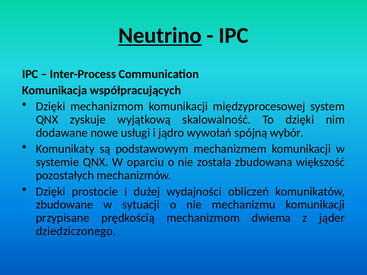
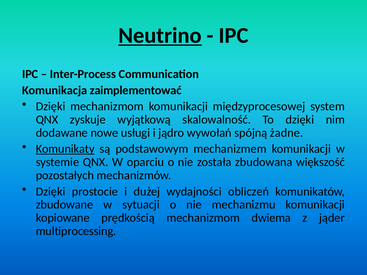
współpracujących: współpracujących -> zaimplementować (136, 90)
wybór: wybór -> żadne (287, 133)
Komunikaty underline: none -> present (65, 149)
przypisane: przypisane -> kopiowane (63, 218)
dziedziczonego: dziedziczonego -> multiprocessing (76, 231)
